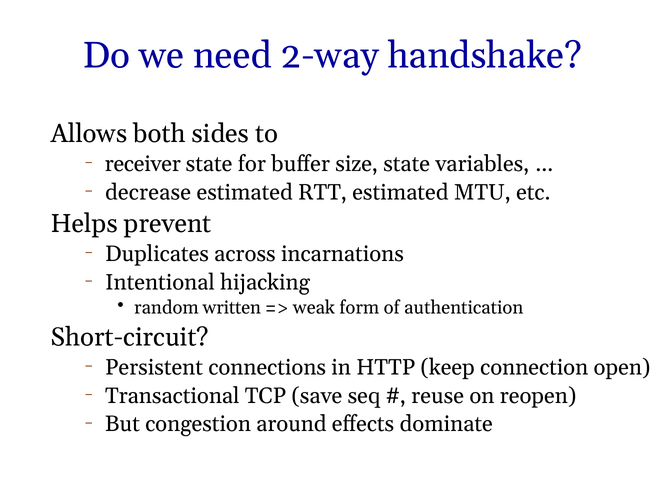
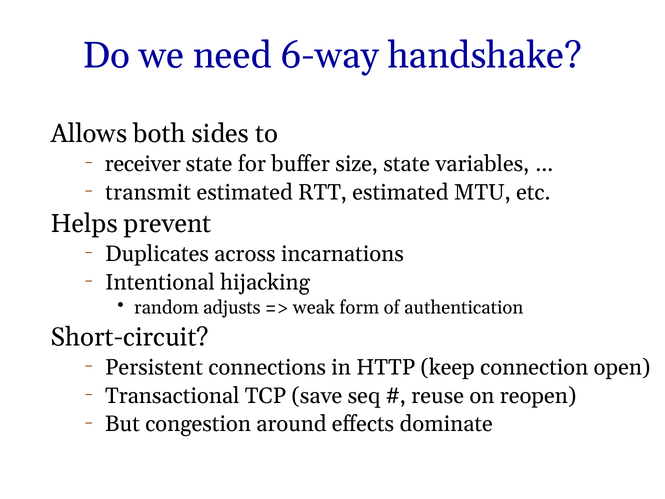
2-way: 2-way -> 6-way (330, 55)
decrease: decrease -> transmit (148, 192)
written: written -> adjusts (232, 308)
